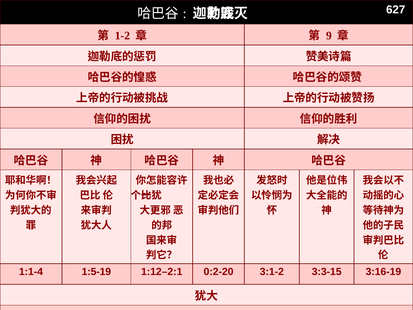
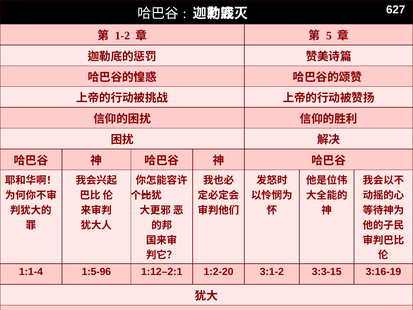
9: 9 -> 5 (329, 36)
1:5-19: 1:5-19 -> 1:5-96 (96, 272)
0:2-20: 0:2-20 -> 1:2-20 (219, 272)
